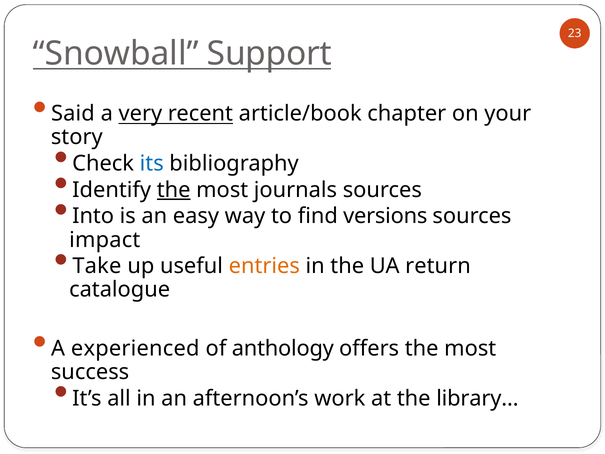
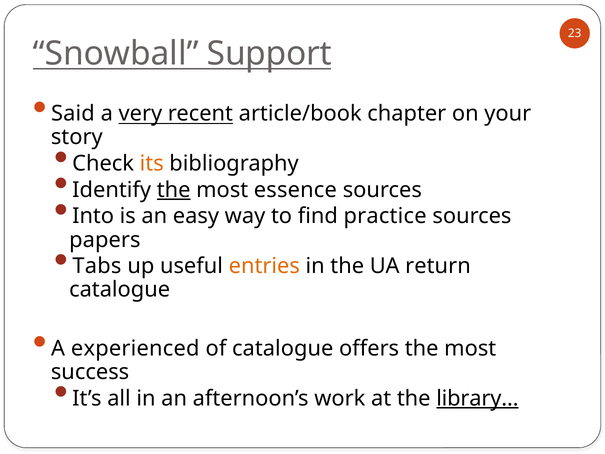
its colour: blue -> orange (152, 163)
journals: journals -> essence (295, 190)
versions: versions -> practice (385, 216)
impact: impact -> papers (105, 240)
Take: Take -> Tabs (97, 266)
of anthology: anthology -> catalogue (283, 348)
library… underline: none -> present (477, 398)
